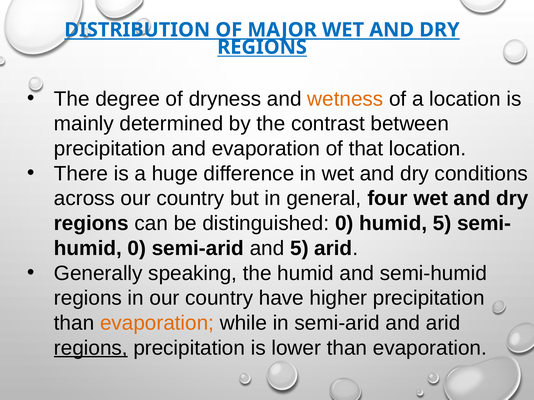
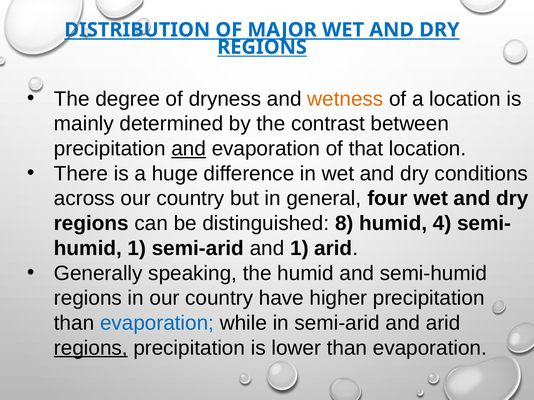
and underline: none -> present (189, 149)
distinguished 0: 0 -> 8 (344, 224)
humid 5: 5 -> 4 (442, 224)
humid 0: 0 -> 1 (137, 249)
and 5: 5 -> 1 (299, 249)
evaporation colour: orange -> blue (157, 323)
